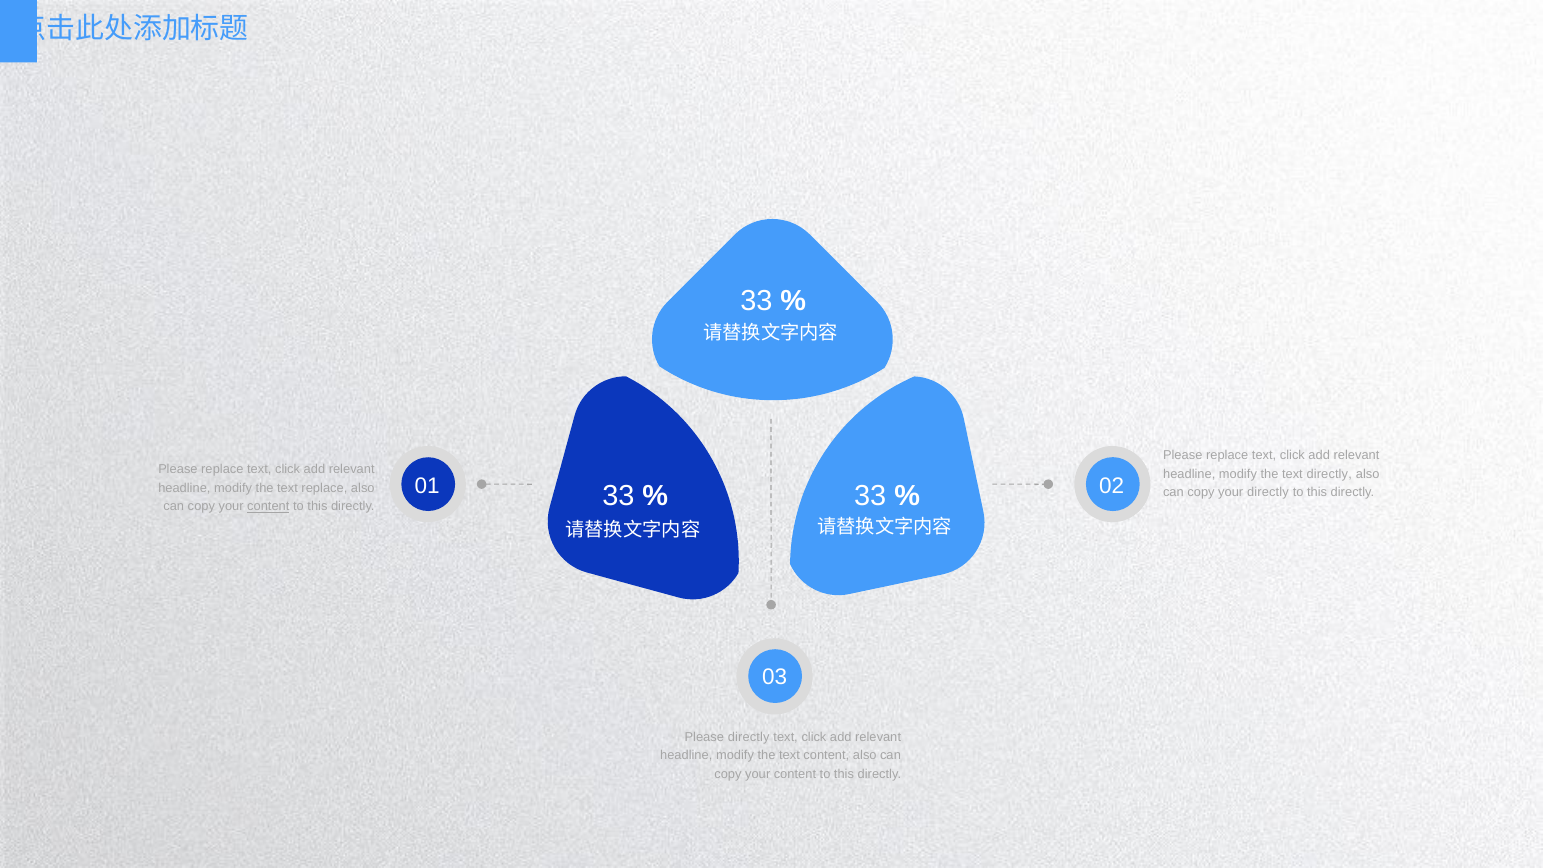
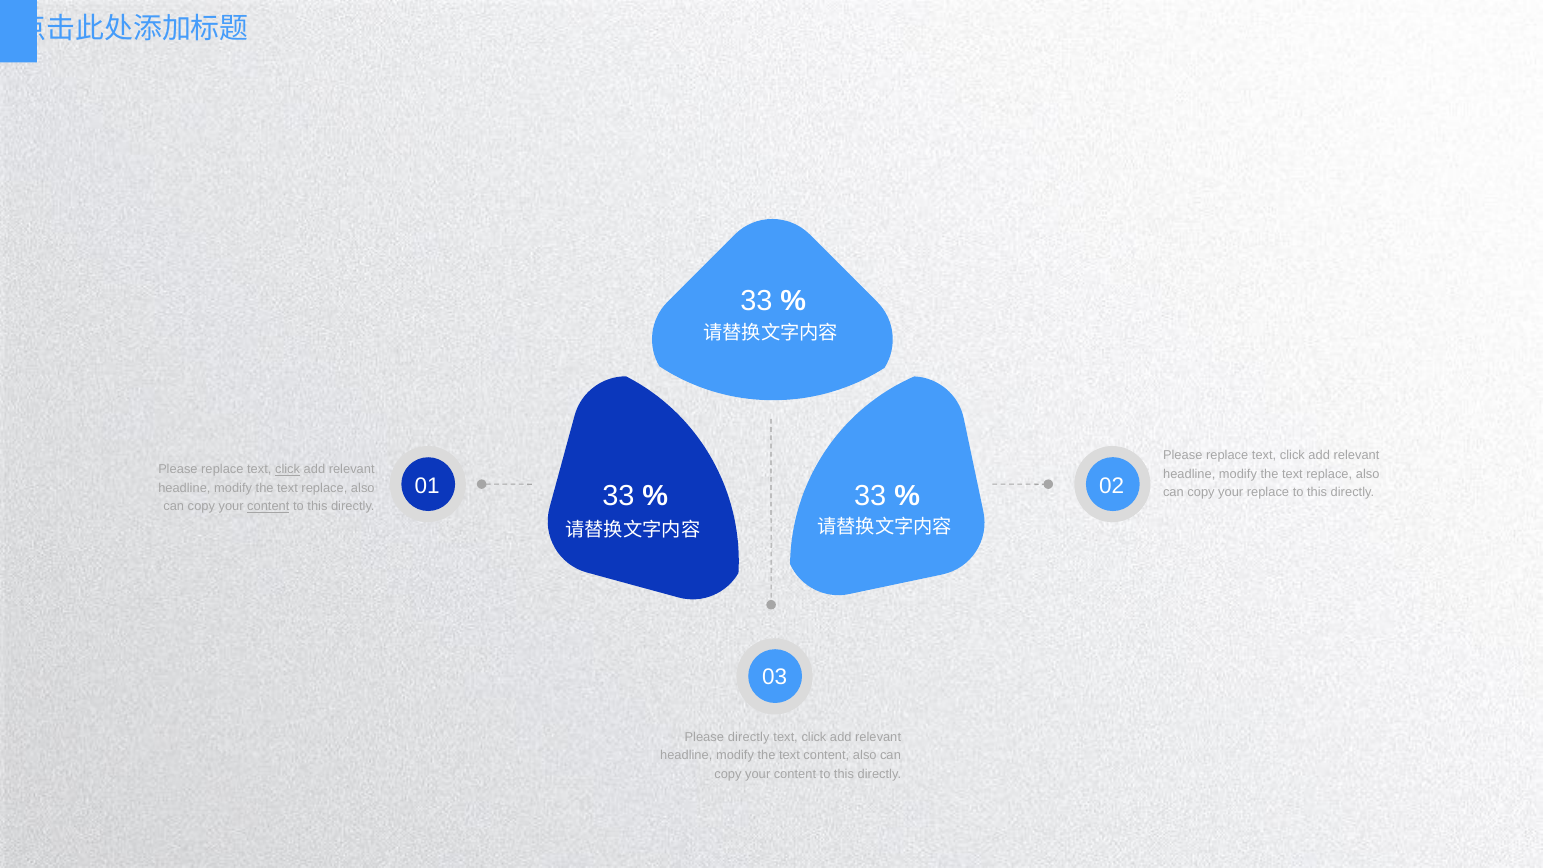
click underline: none -> present (288, 470)
directly: directly -> replace (1329, 474)
your directly: directly -> replace (1268, 492)
